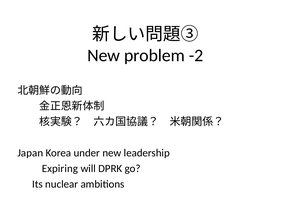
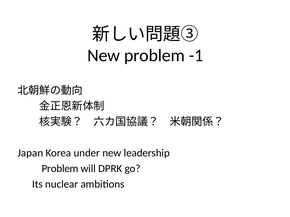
-2: -2 -> -1 (196, 56)
Expiring: Expiring -> Problem (60, 169)
